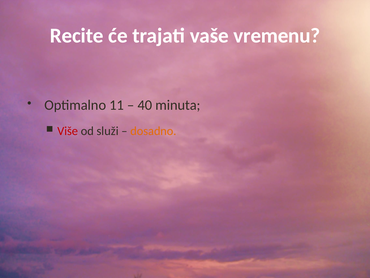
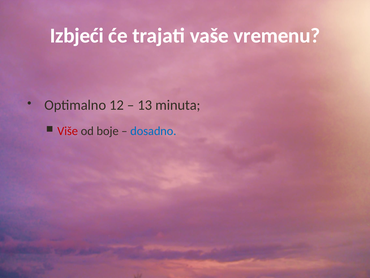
Recite: Recite -> Izbjeći (77, 36)
11: 11 -> 12 (117, 105)
40: 40 -> 13 (145, 105)
služi: služi -> boje (108, 131)
dosadno colour: orange -> blue (153, 131)
